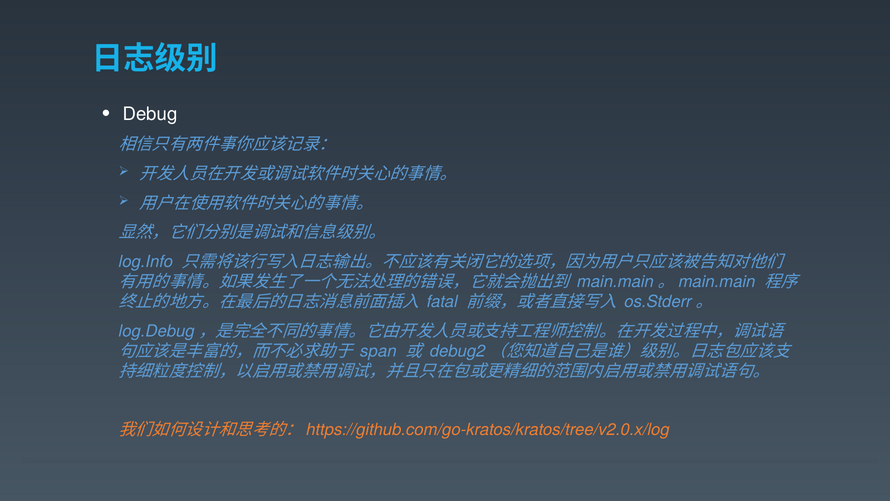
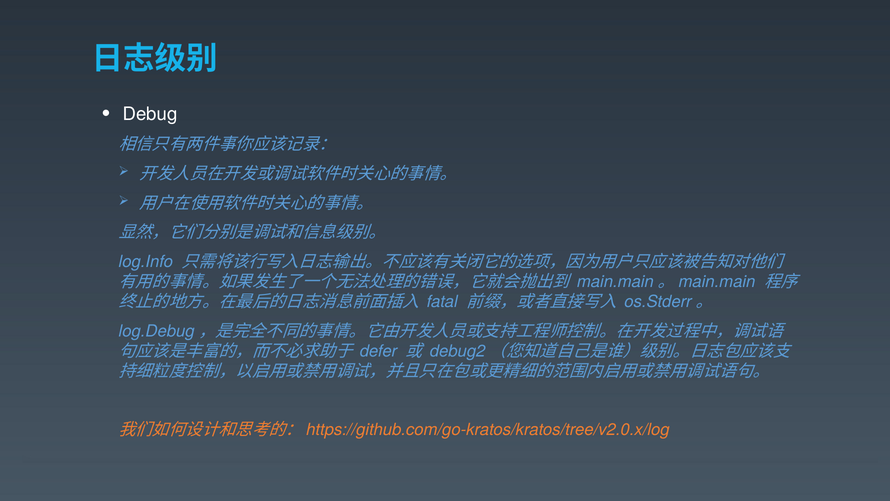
span: span -> defer (378, 351)
